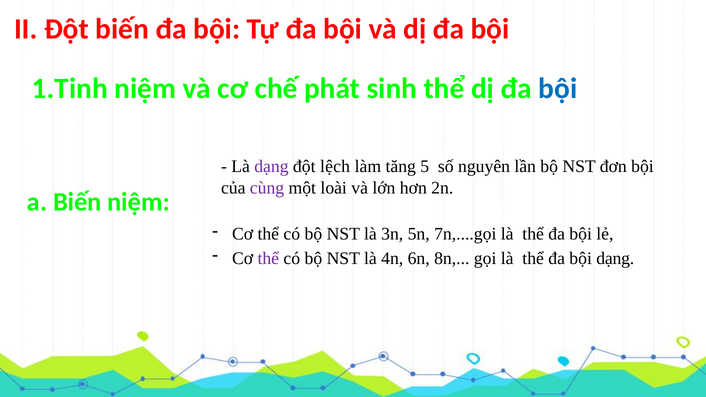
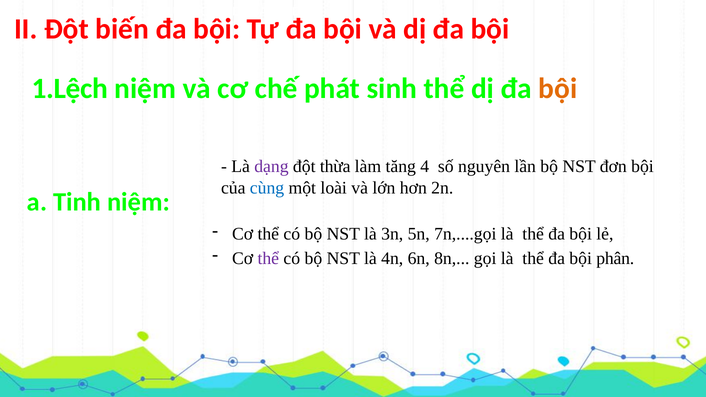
1.Tinh: 1.Tinh -> 1.Lệch (70, 88)
bội colour: blue -> orange (558, 88)
lệch: lệch -> thừa (335, 167)
5: 5 -> 4 (425, 167)
cùng colour: purple -> blue (267, 188)
a Biến: Biến -> Tinh (77, 202)
bội dạng: dạng -> phân (615, 259)
